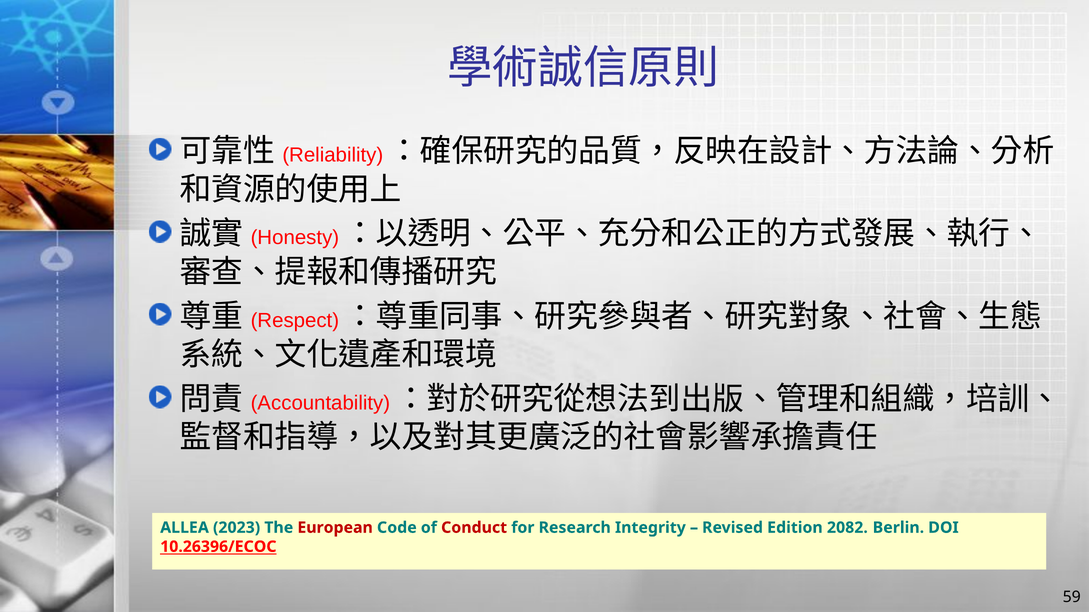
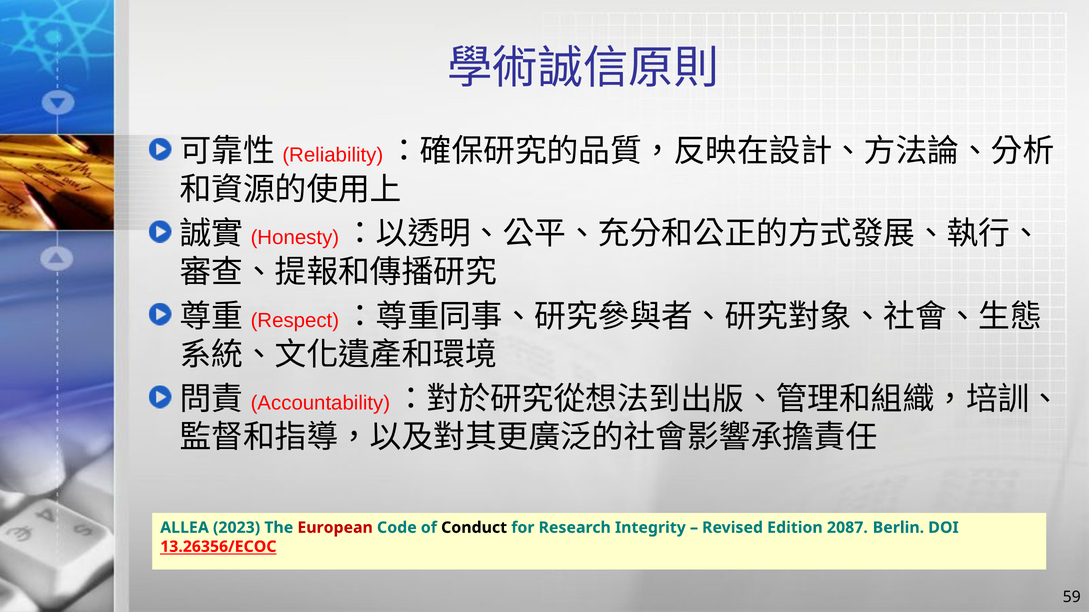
Conduct colour: red -> black (474, 528)
2082: 2082 -> 2087 (847, 528)
10.26396/ECOC: 10.26396/ECOC -> 13.26356/ECOC (218, 547)
